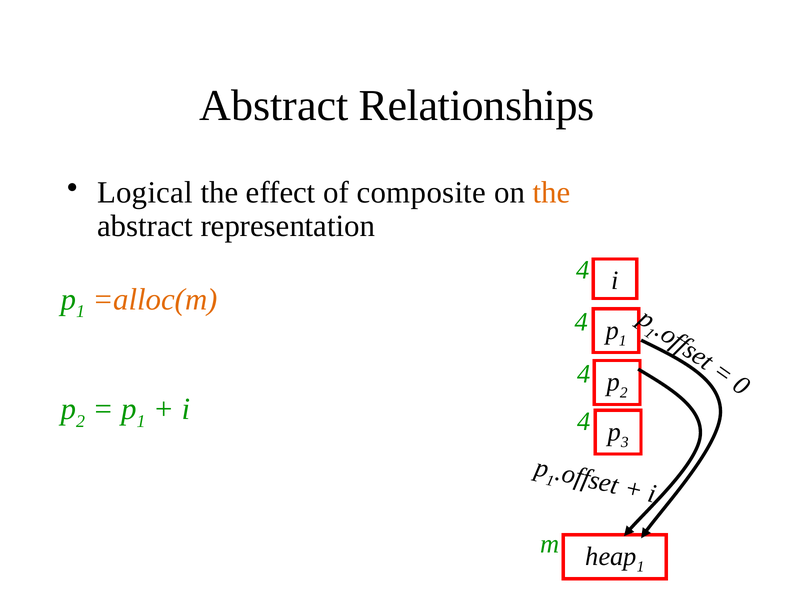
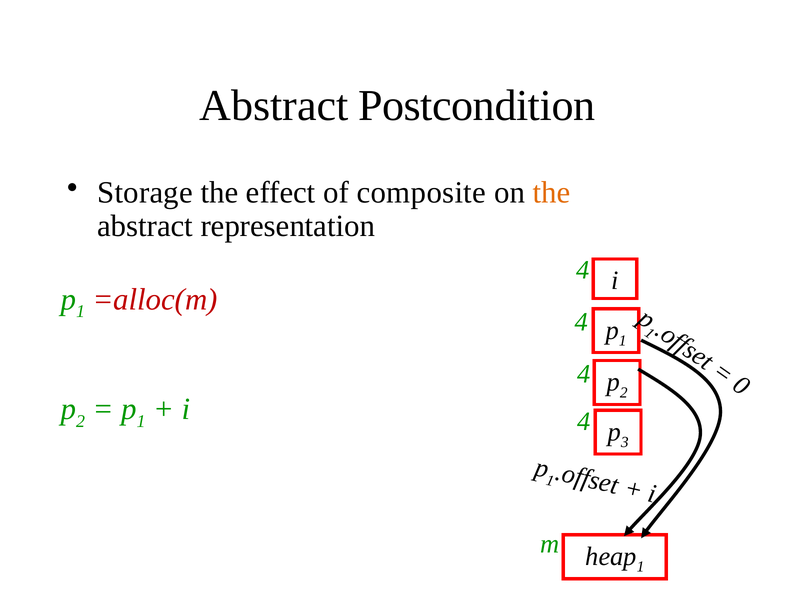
Relationships: Relationships -> Postcondition (477, 106)
Logical: Logical -> Storage (145, 192)
=alloc(m colour: orange -> red (155, 299)
